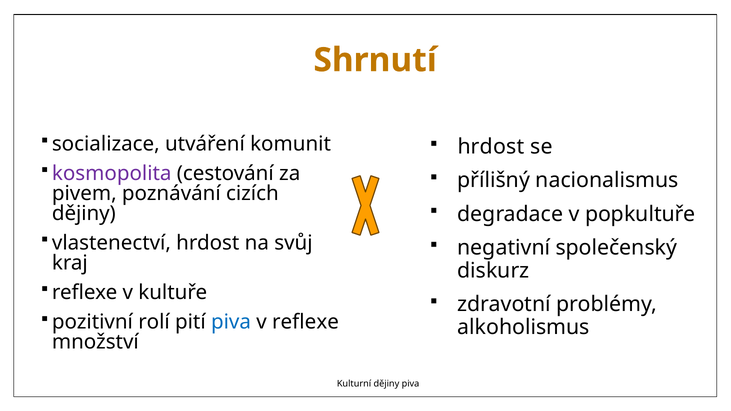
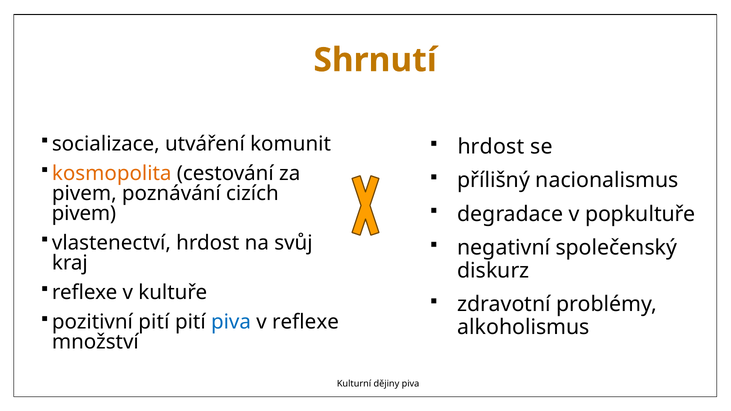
kosmopolita colour: purple -> orange (112, 173)
dějiny: dějiny -> pivem (84, 213)
pozitivní rolí: rolí -> pití (154, 322)
